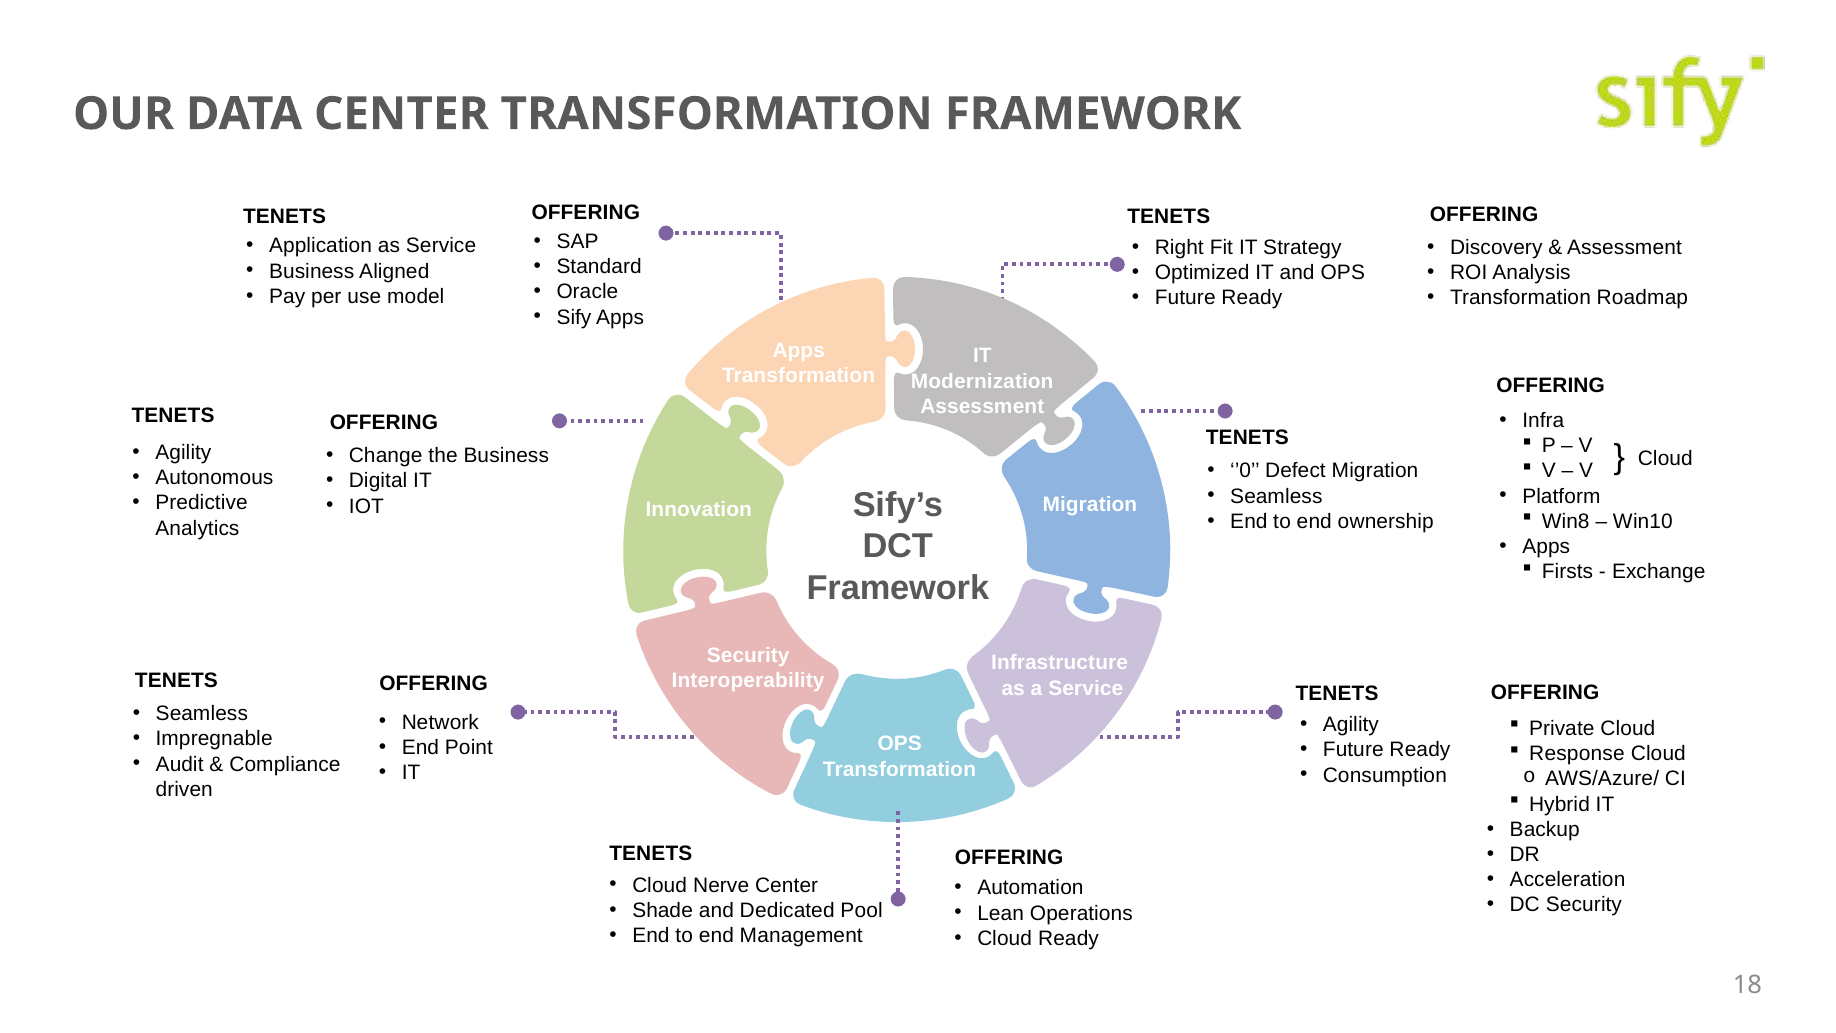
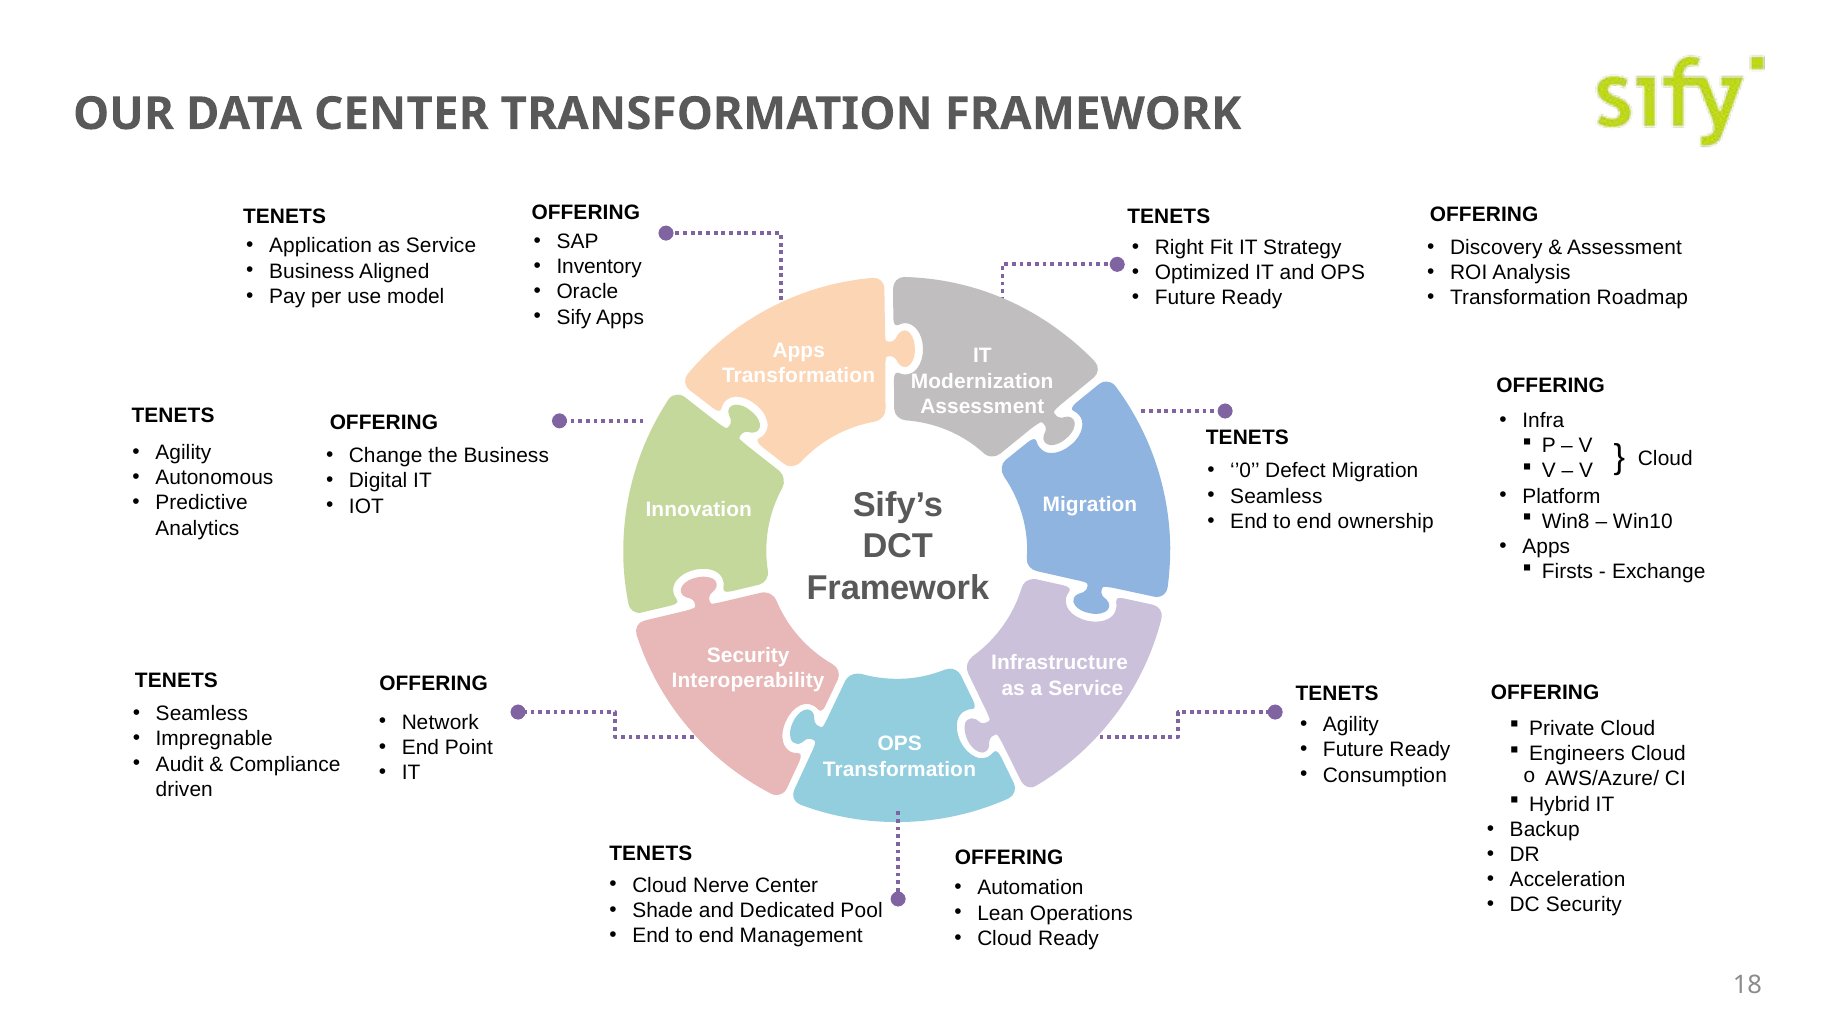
Standard: Standard -> Inventory (599, 267)
Response: Response -> Engineers (1577, 754)
